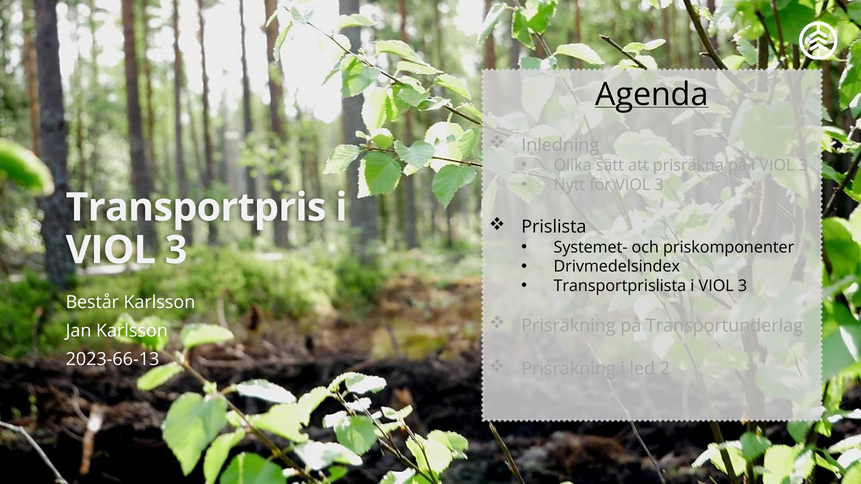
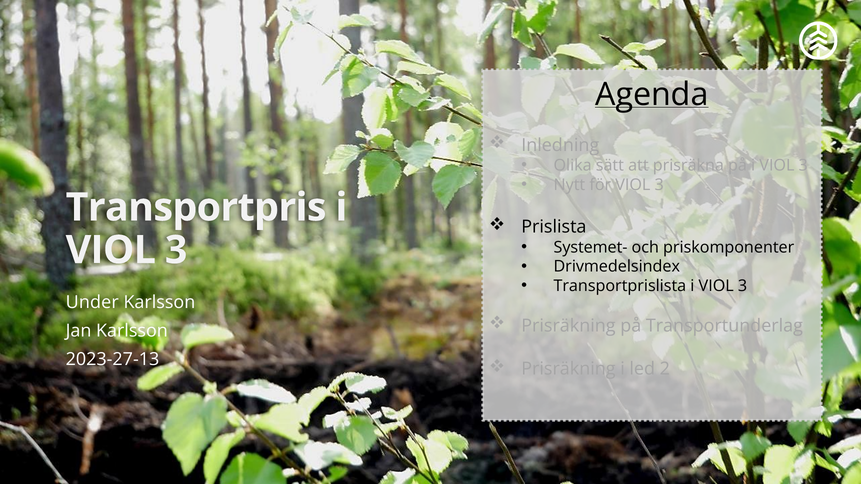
Består: Består -> Under (92, 303)
2023-66-13: 2023-66-13 -> 2023-27-13 (112, 359)
